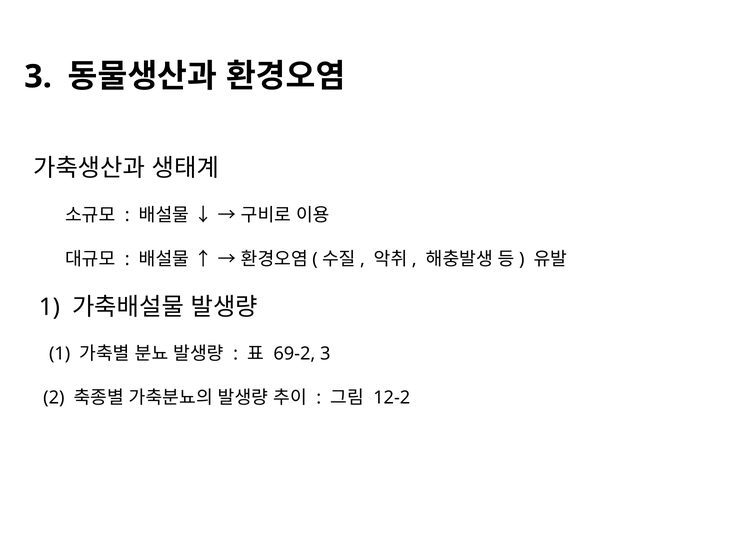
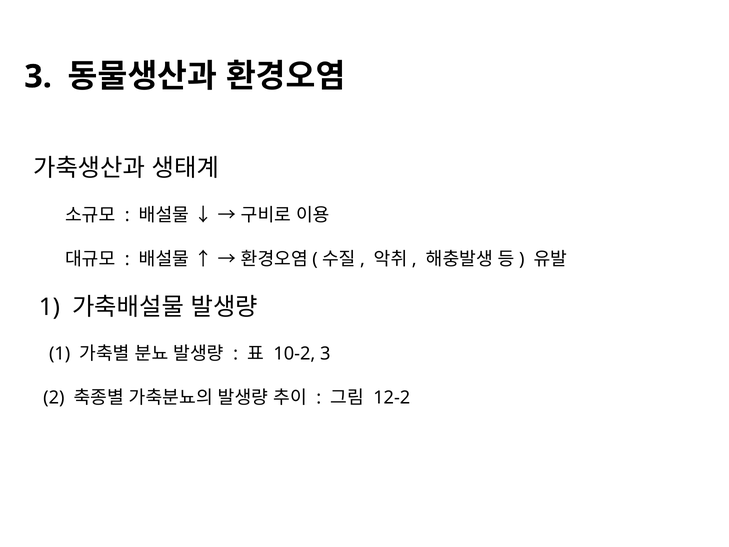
69-2: 69-2 -> 10-2 (294, 354)
